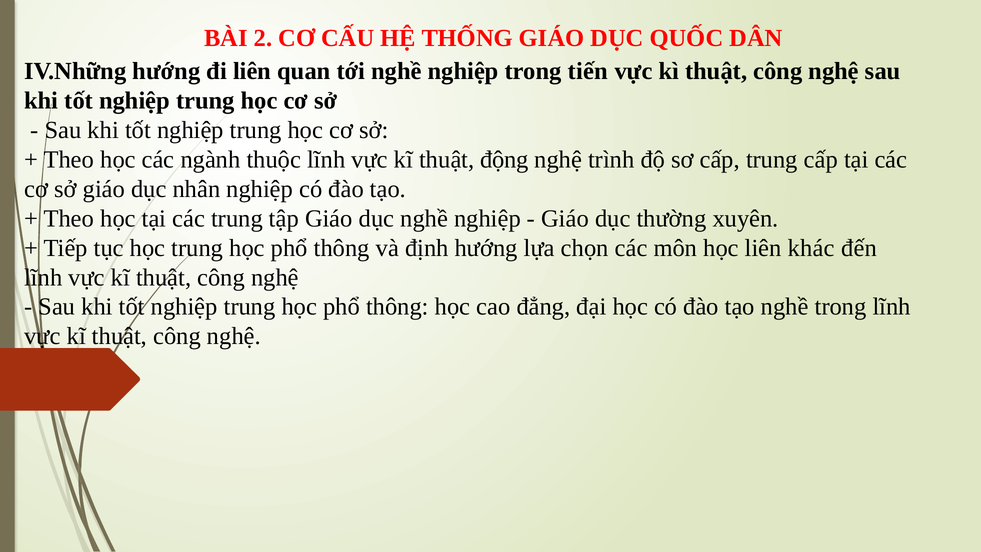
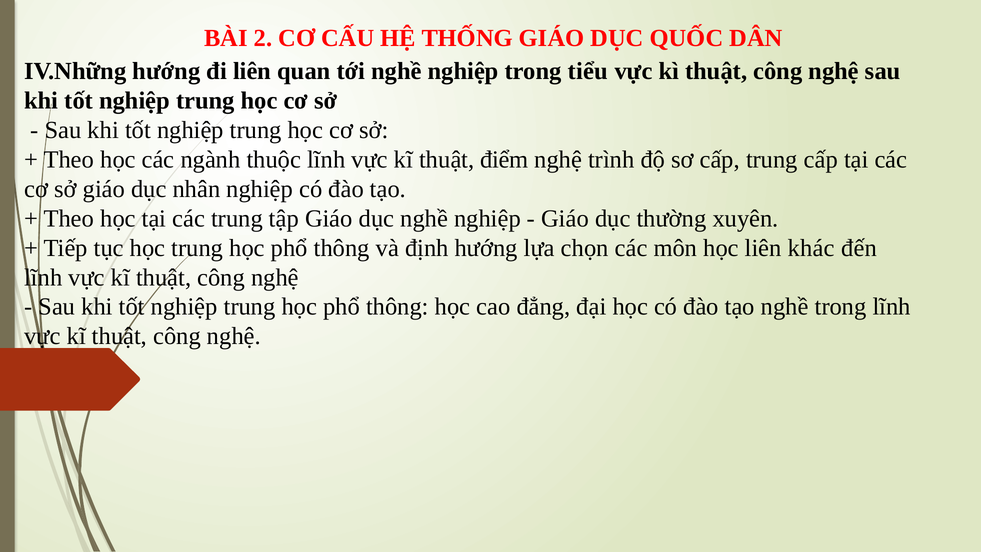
tiến: tiến -> tiểu (588, 71)
động: động -> điểm (504, 160)
